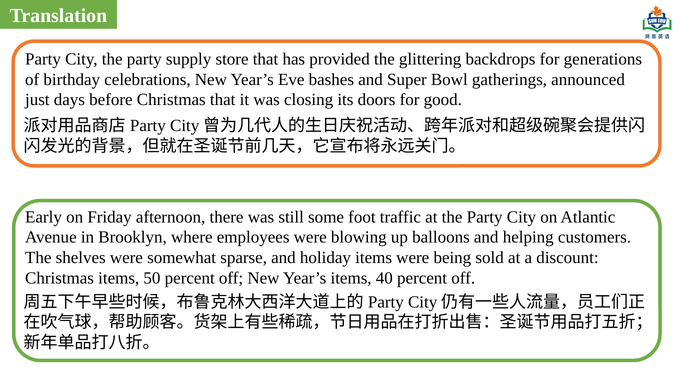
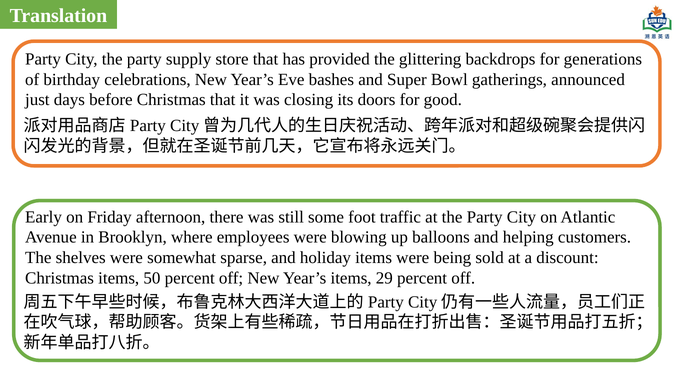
40: 40 -> 29 (384, 278)
